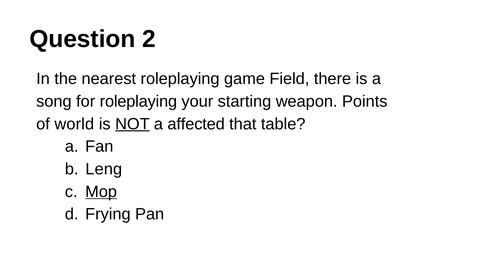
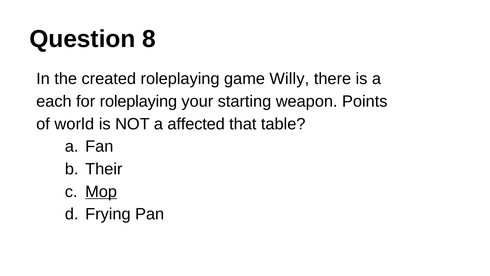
2: 2 -> 8 (149, 39)
nearest: nearest -> created (109, 79)
Field: Field -> Willy (289, 79)
song: song -> each (54, 101)
NOT underline: present -> none (132, 124)
Leng: Leng -> Their (104, 169)
